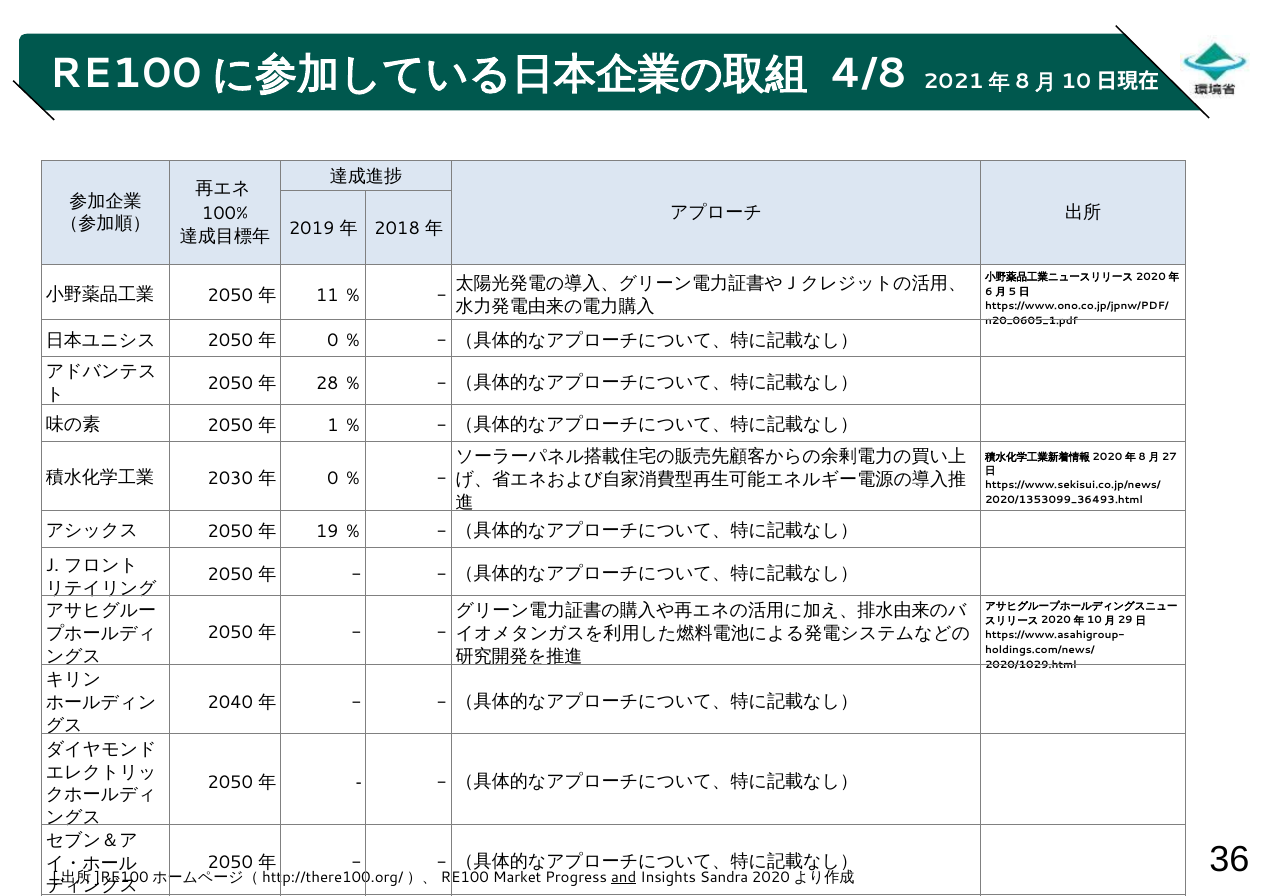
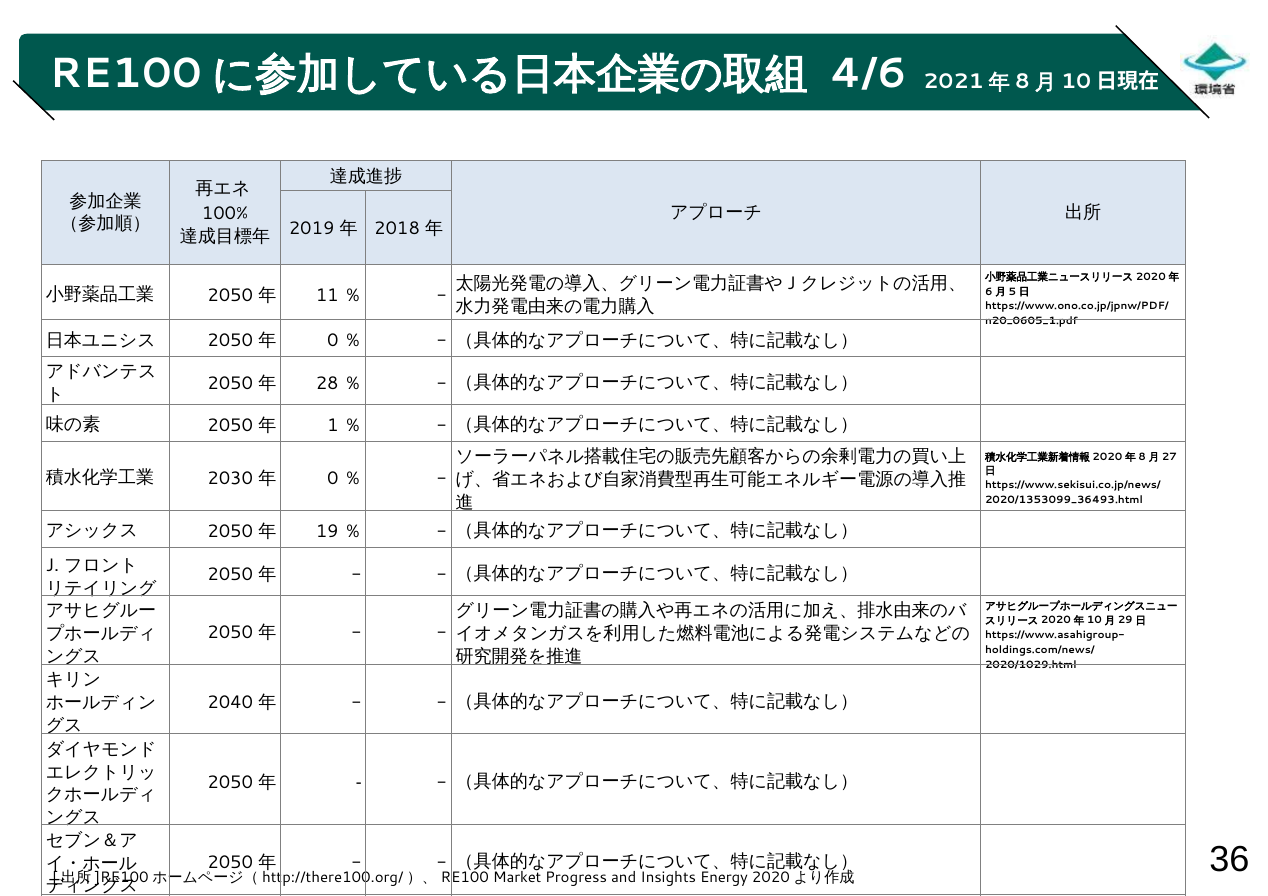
4/8: 4/8 -> 4/6 (869, 74)
and underline: present -> none (624, 878)
Sandra: Sandra -> Energy (724, 878)
